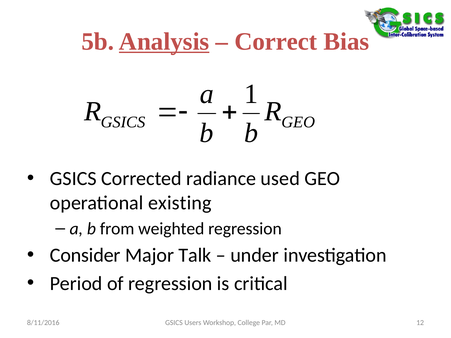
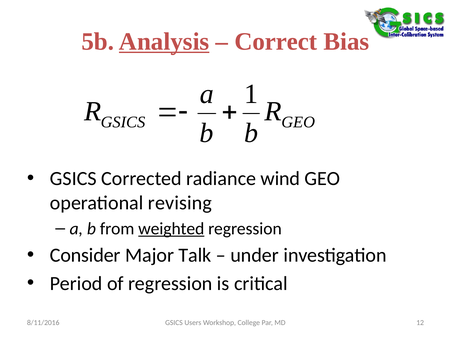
used: used -> wind (280, 179)
existing: existing -> revising (180, 203)
weighted underline: none -> present (171, 229)
